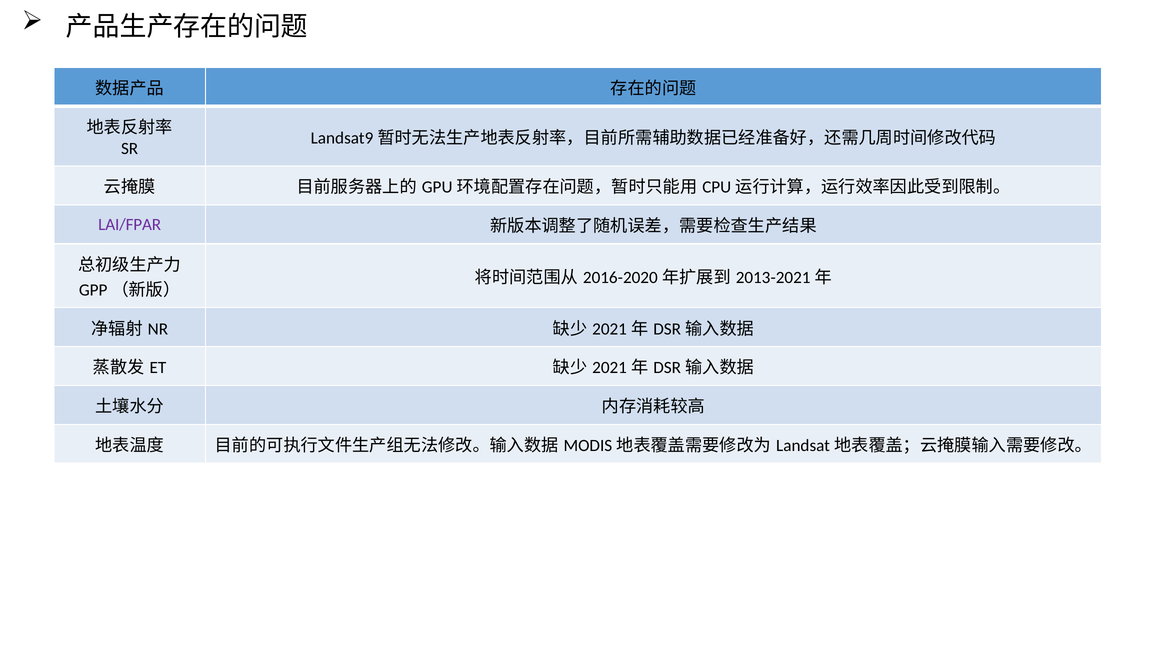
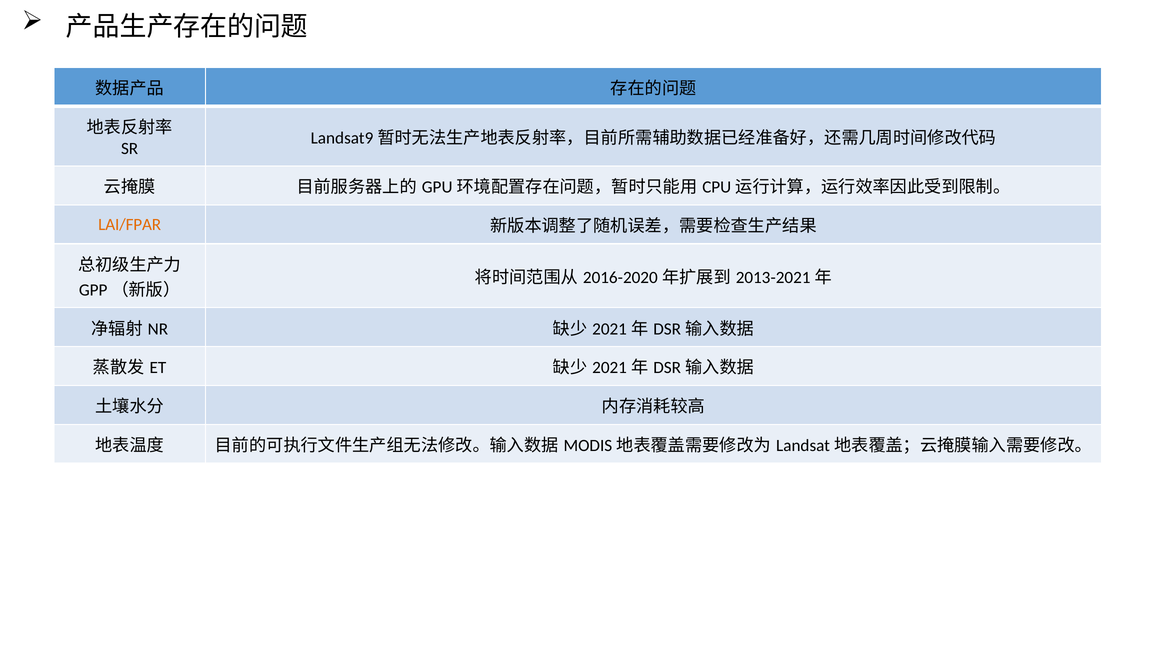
LAI/FPAR colour: purple -> orange (130, 225)
